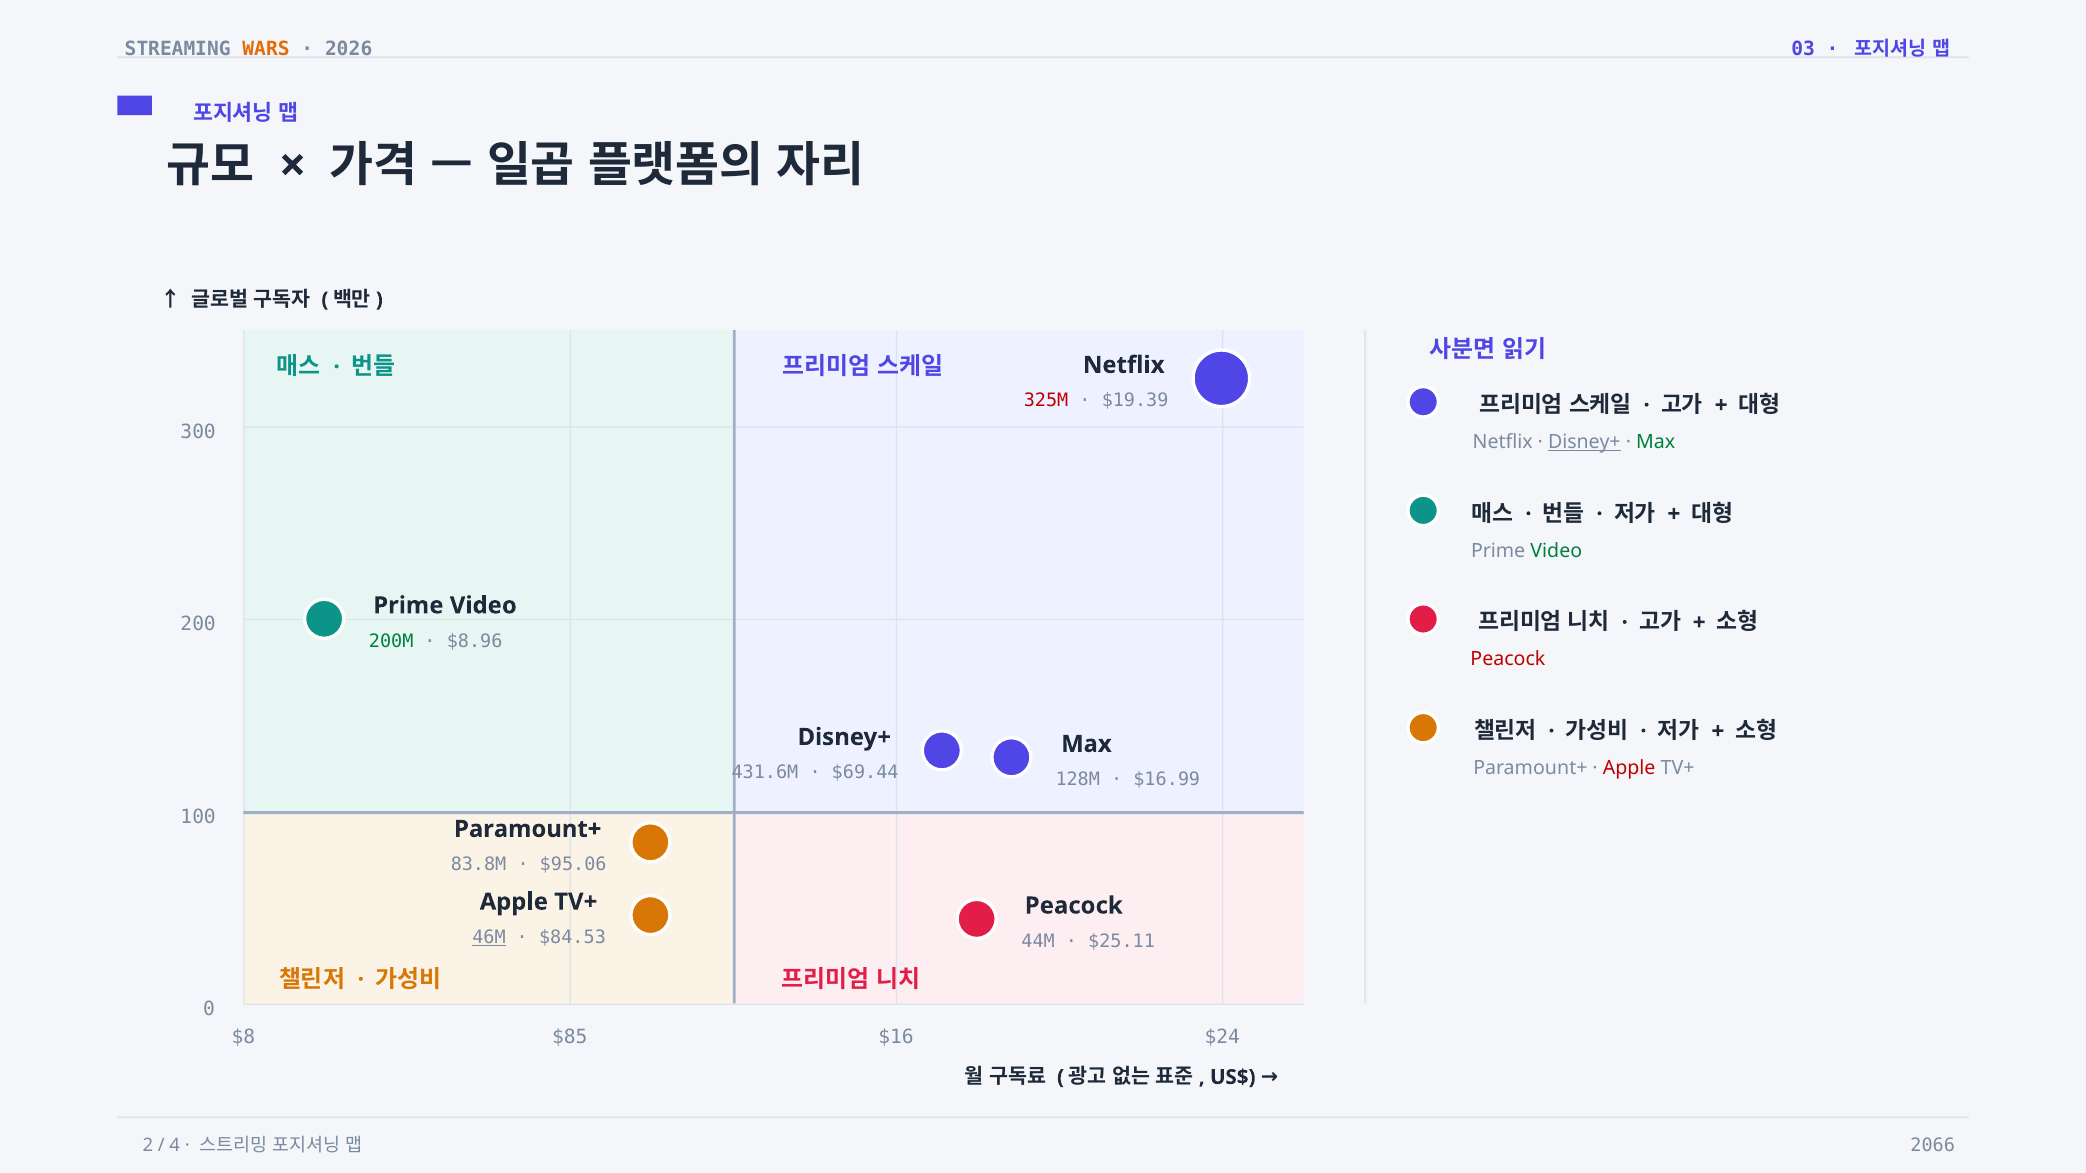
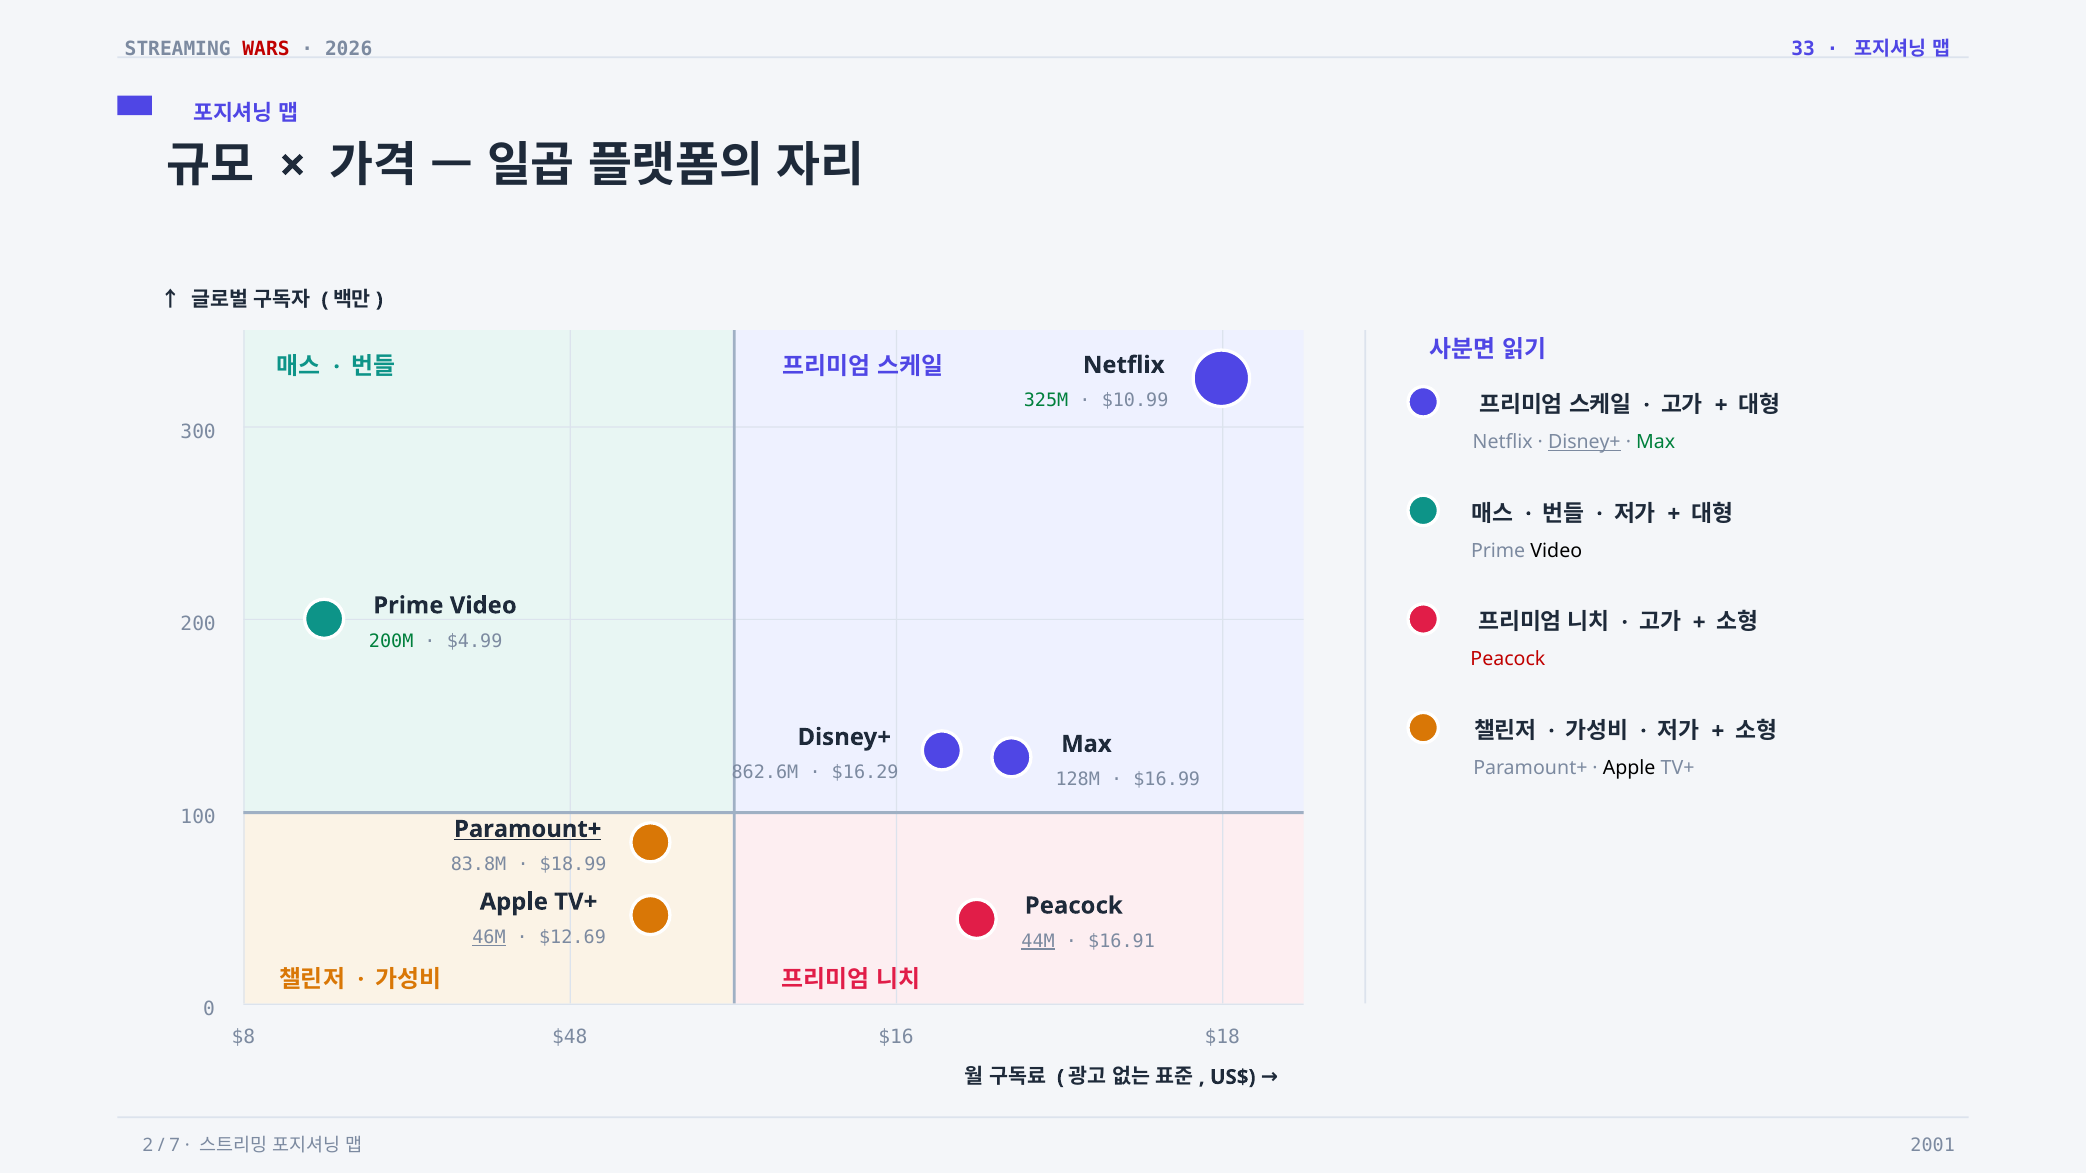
WARS colour: orange -> red (266, 49)
03: 03 -> 33 (1803, 49)
325M colour: red -> green (1046, 401)
$19.39: $19.39 -> $10.99 (1135, 401)
Video colour: green -> black (1556, 551)
$8.96: $8.96 -> $4.99 (475, 641)
Apple colour: red -> black (1629, 768)
431.6M: 431.6M -> 862.6M (765, 773)
$69.44: $69.44 -> $16.29 (865, 773)
Paramount+ underline: none -> present (528, 829)
$95.06: $95.06 -> $18.99 (573, 865)
$84.53: $84.53 -> $12.69 (572, 938)
44M underline: none -> present (1038, 941)
$25.11: $25.11 -> $16.91 (1122, 941)
$85: $85 -> $48 (570, 1038)
$24: $24 -> $18 (1222, 1038)
4: 4 -> 7 (175, 1146)
2066: 2066 -> 2001 (1933, 1146)
